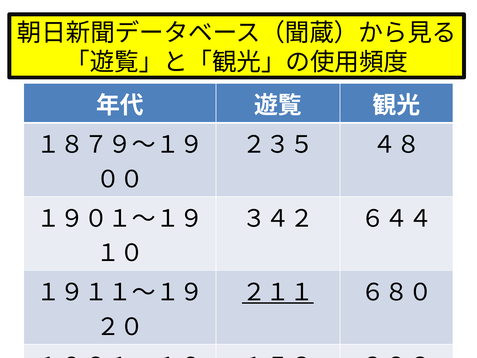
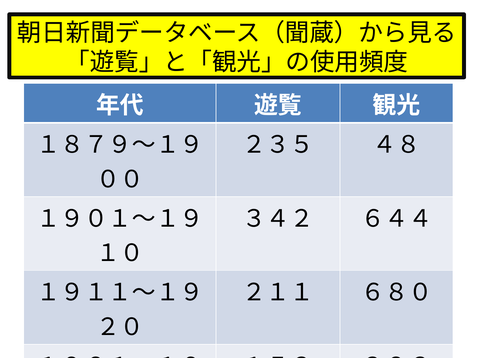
２１１ underline: present -> none (278, 293)
